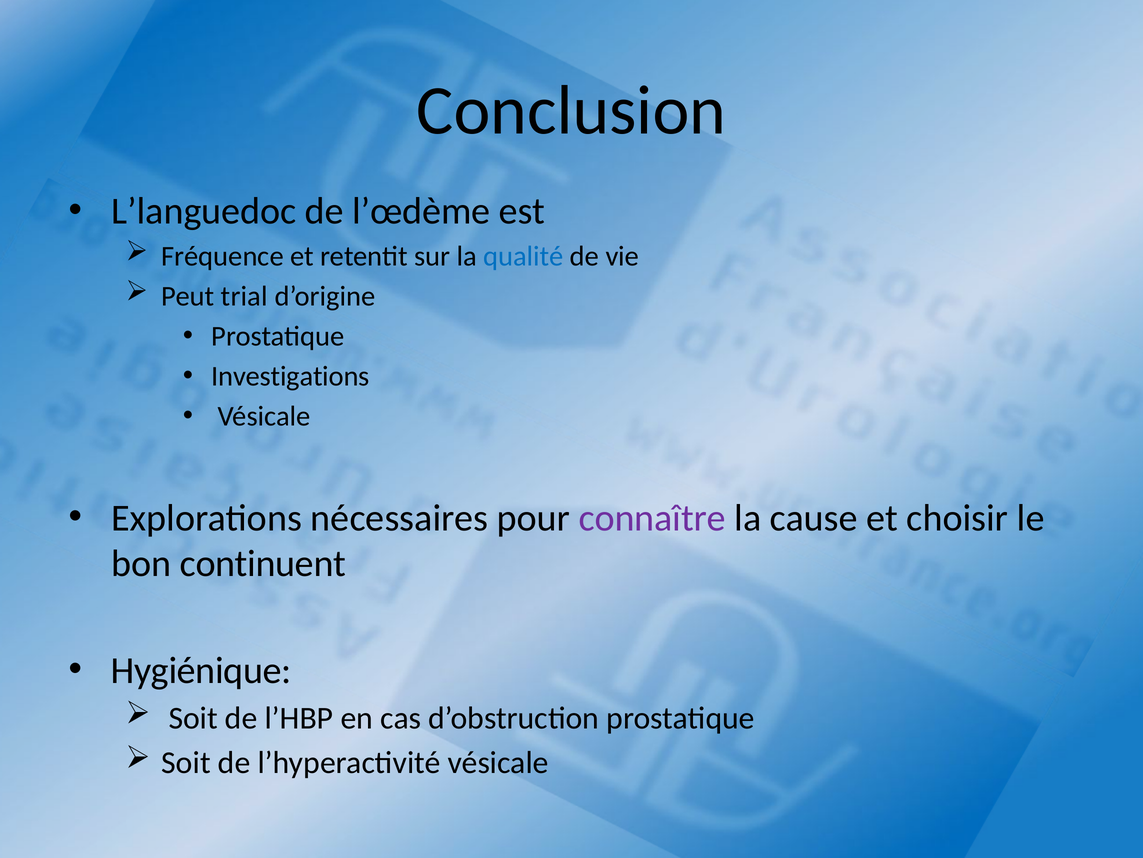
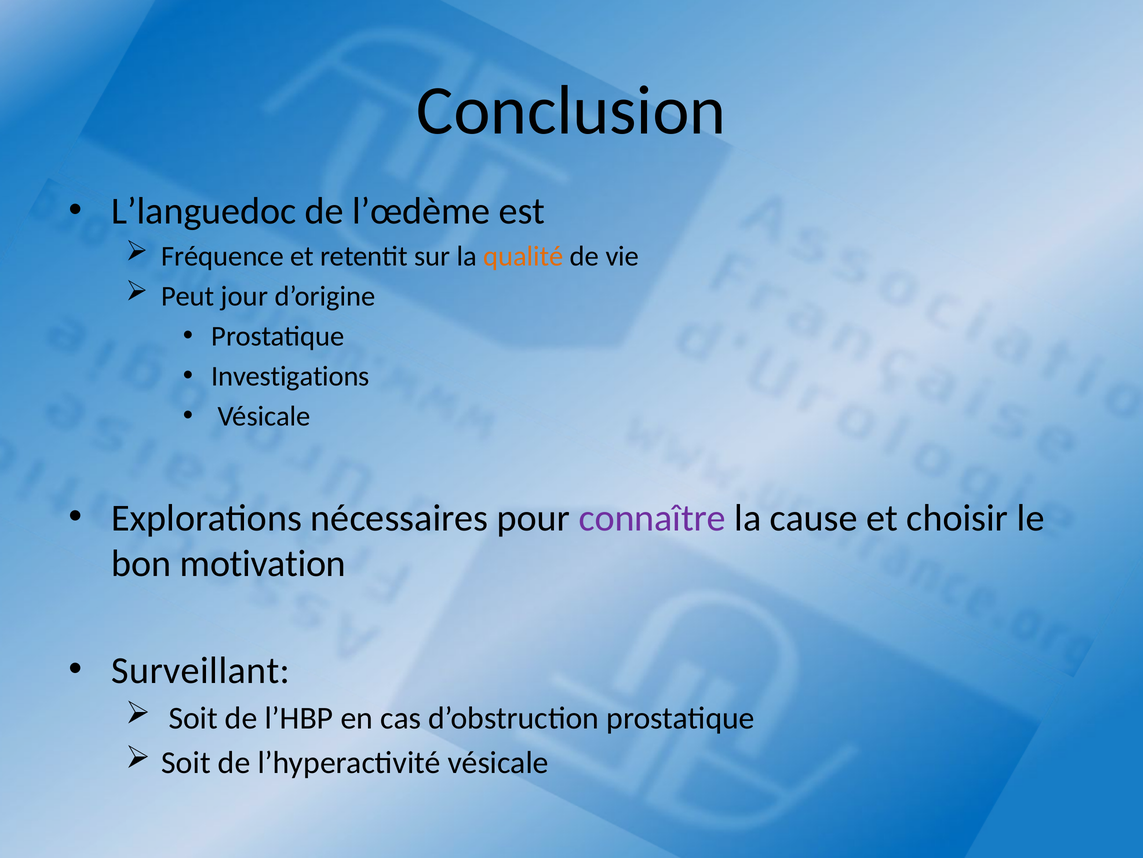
qualité colour: blue -> orange (523, 256)
trial: trial -> jour (244, 296)
continuent: continuent -> motivation (263, 563)
Hygiénique: Hygiénique -> Surveillant (201, 670)
